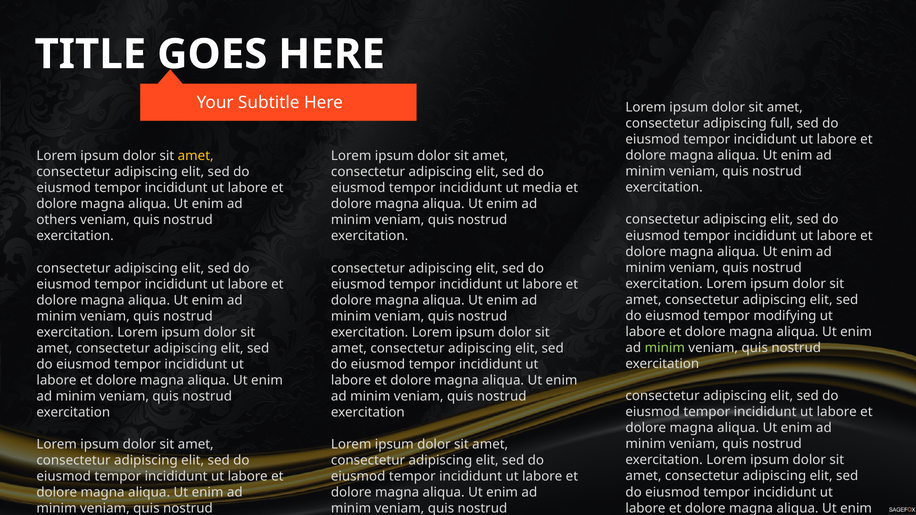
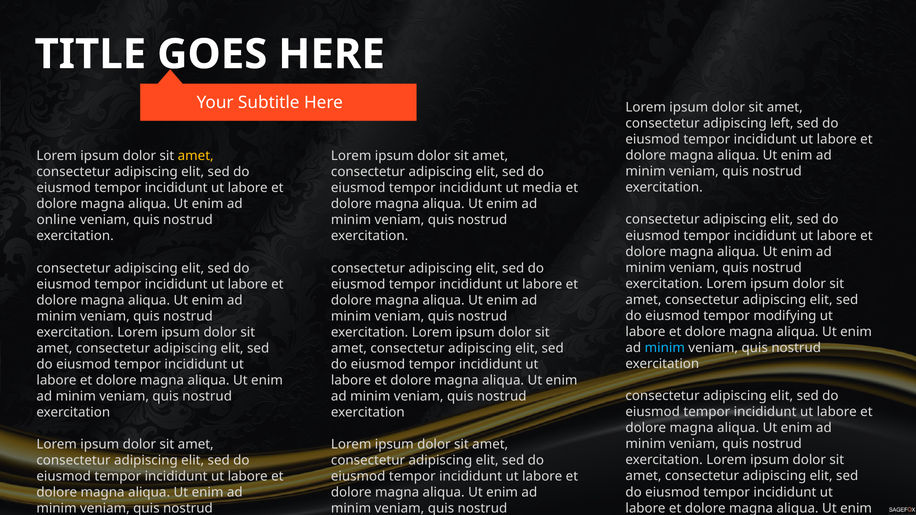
full: full -> left (782, 123)
others: others -> online (56, 220)
minim colour: light green -> light blue (665, 348)
